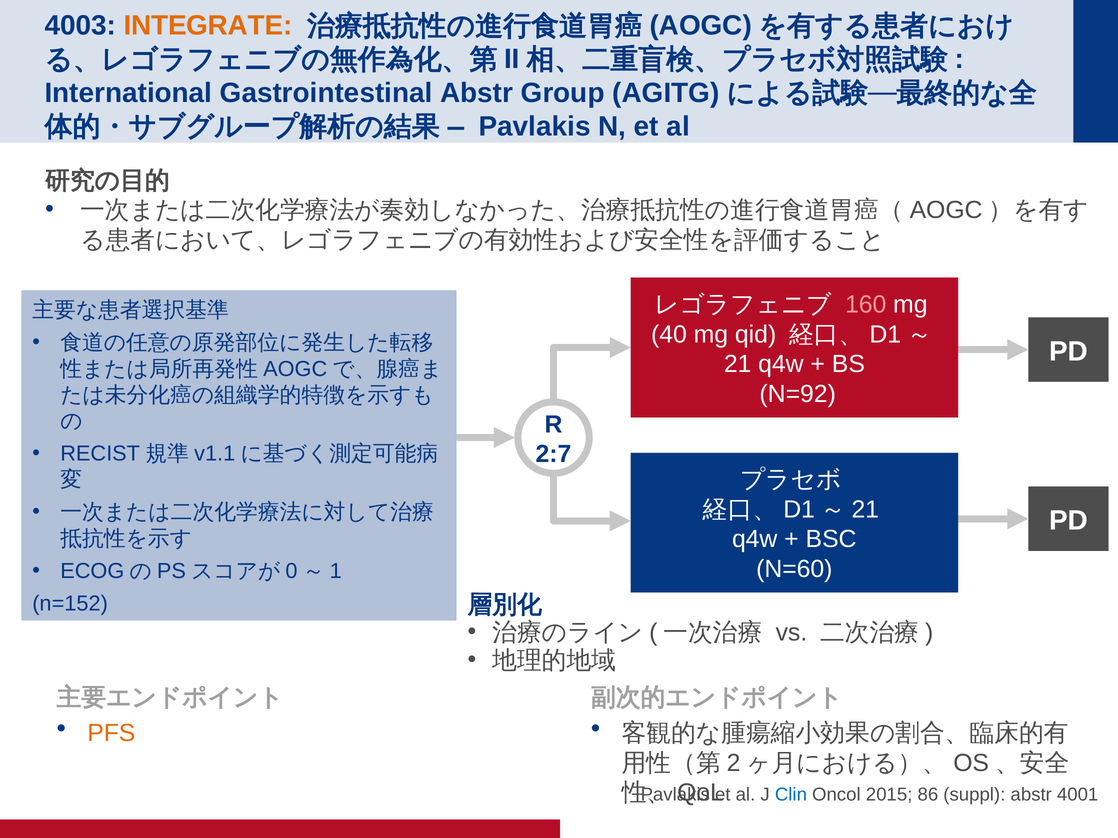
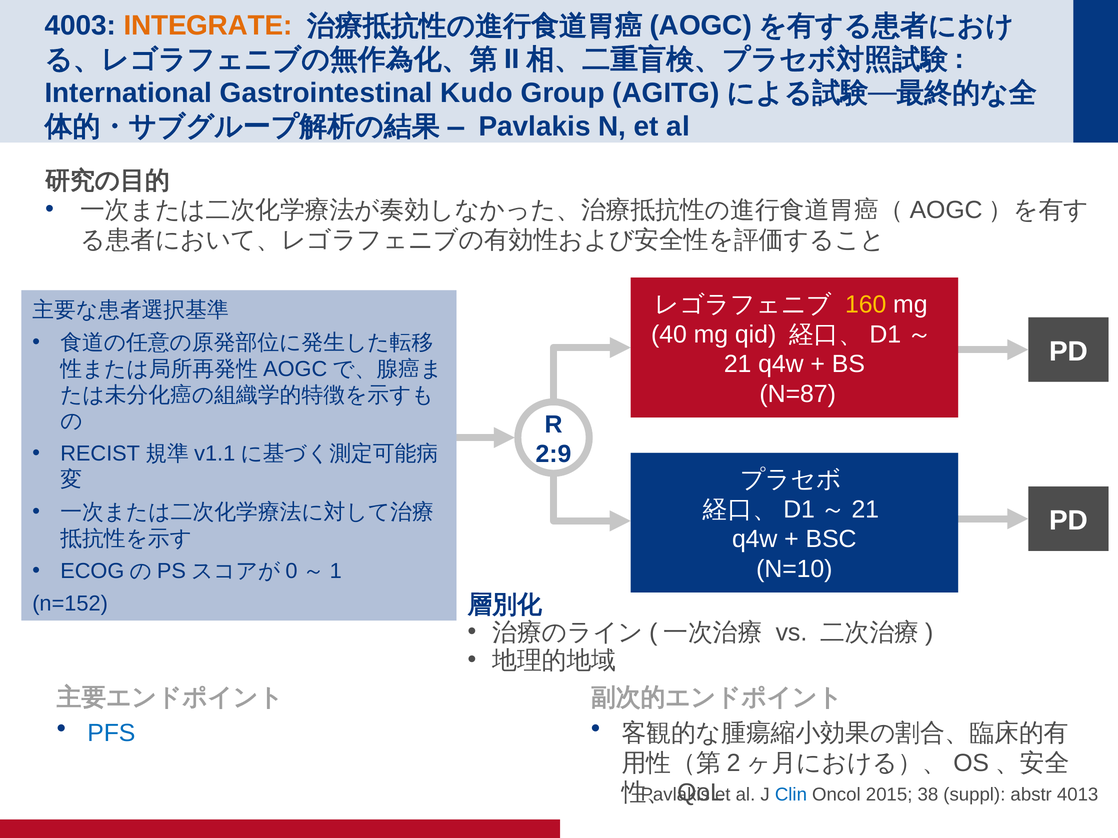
Gastrointestinal Abstr: Abstr -> Kudo (477, 93)
160 colour: pink -> yellow (866, 305)
N=92: N=92 -> N=87 (798, 394)
2:7: 2:7 -> 2:9 (553, 454)
N=60: N=60 -> N=10 (794, 569)
PFS colour: orange -> blue (111, 734)
86: 86 -> 38 (928, 795)
4001: 4001 -> 4013 (1078, 795)
